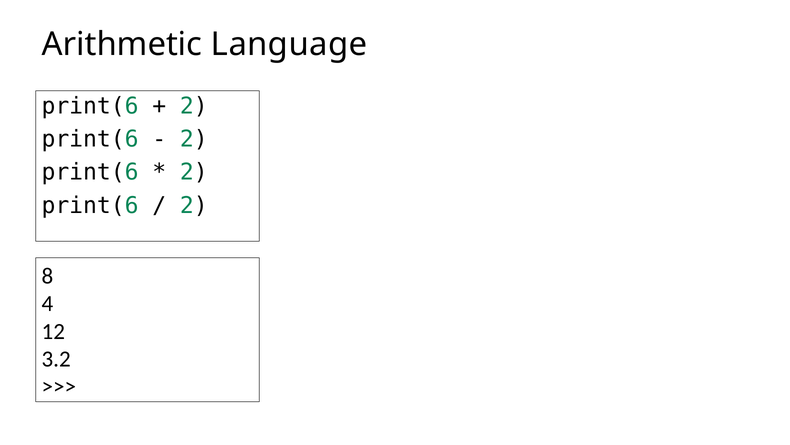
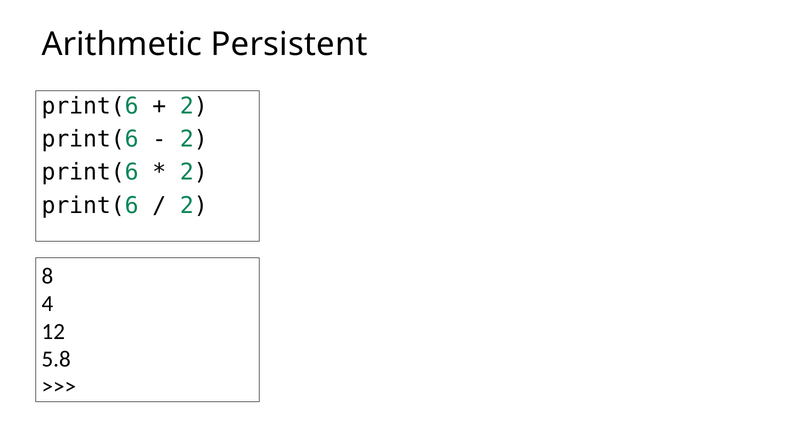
Language: Language -> Persistent (289, 44)
3.2: 3.2 -> 5.8 (56, 359)
